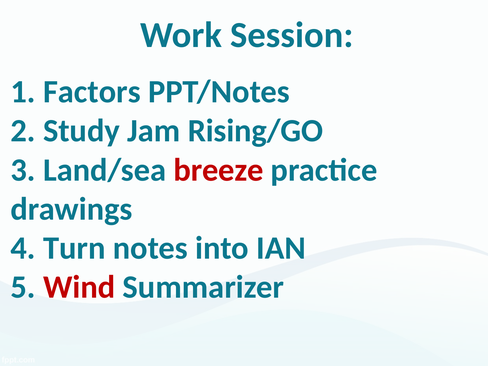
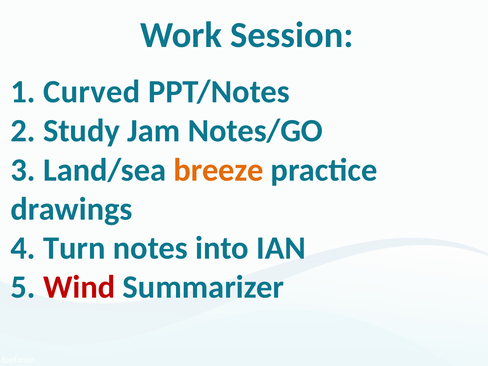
Factors: Factors -> Curved (92, 92)
Rising/GO: Rising/GO -> Notes/GO (255, 131)
breeze colour: red -> orange (218, 170)
